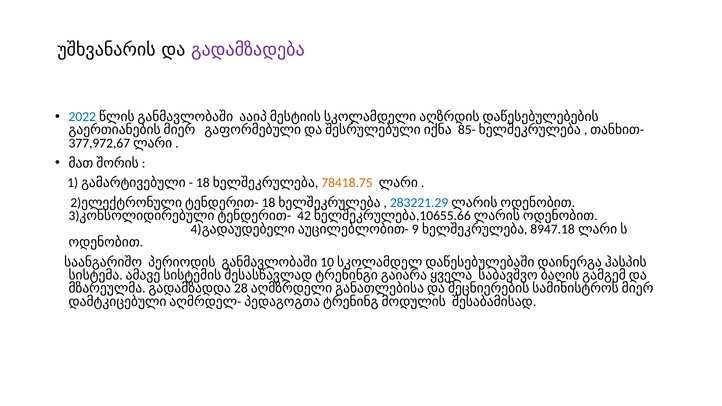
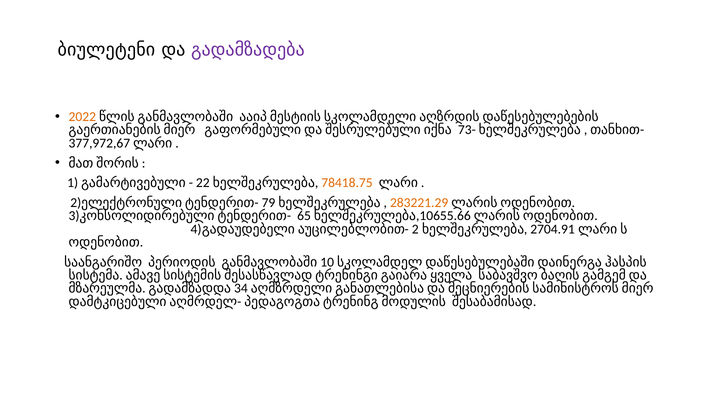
უშხვანარის: უშხვანარის -> ბიულეტენი (106, 50)
2022 colour: blue -> orange (82, 117)
85-: 85- -> 73- (467, 130)
18: 18 -> 22 (203, 183)
18: 18 -> 79 (268, 203)
283221.29 colour: blue -> orange (419, 203)
42: 42 -> 65 (304, 216)
9: 9 -> 2 (415, 229)
8947.18: 8947.18 -> 2704.91 (553, 229)
28: 28 -> 34 (241, 289)
